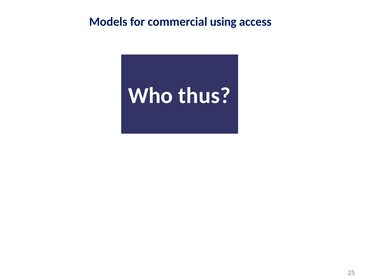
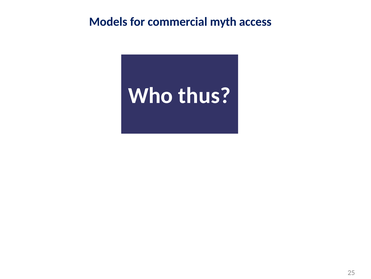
using: using -> myth (223, 22)
